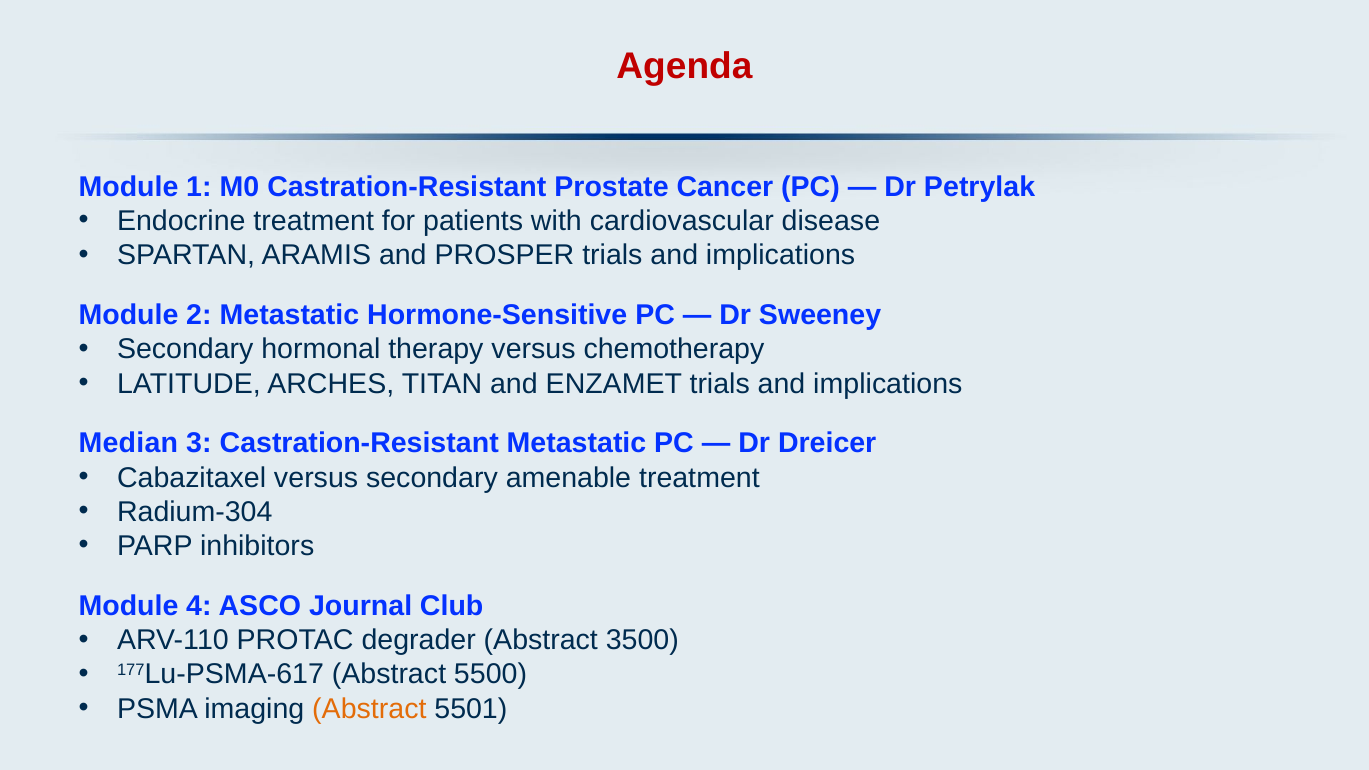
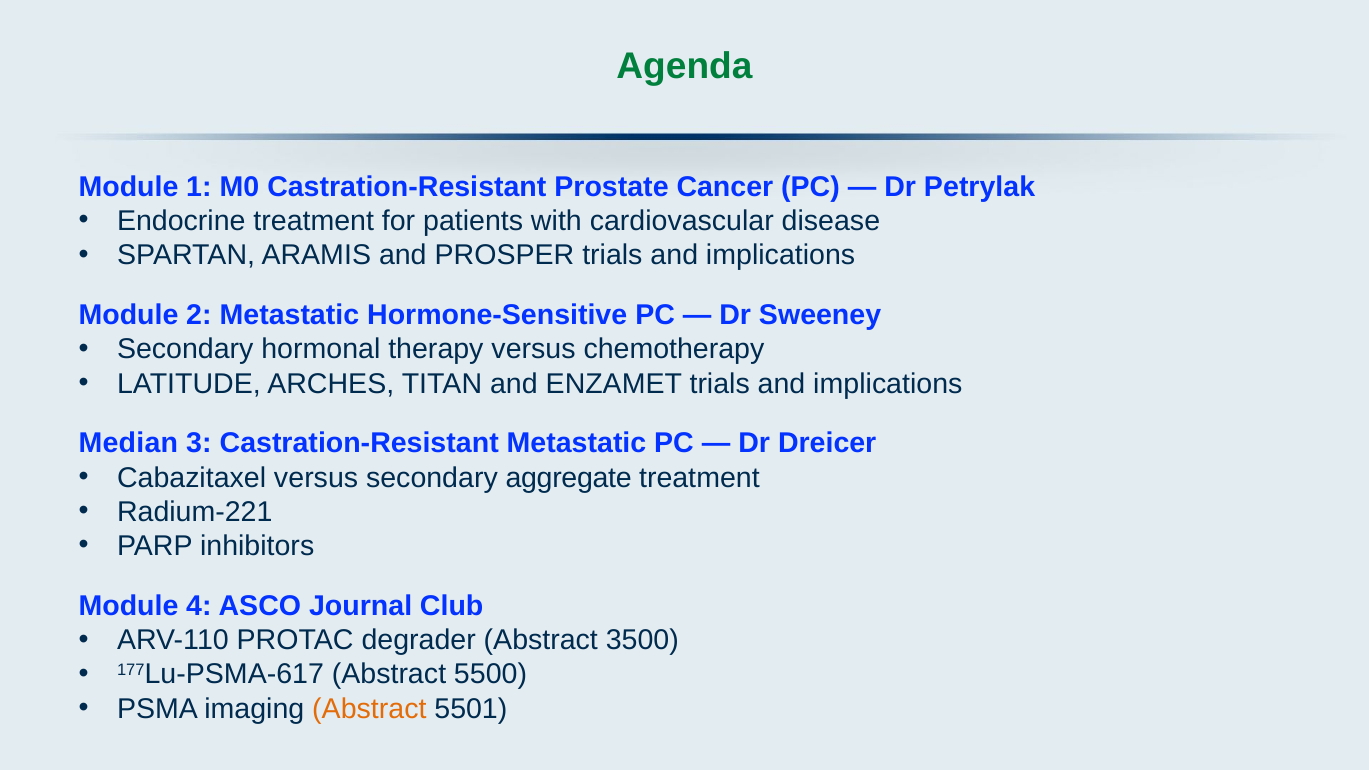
Agenda colour: red -> green (684, 67)
amenable: amenable -> aggregate (569, 478)
Radium-304: Radium-304 -> Radium-221 (195, 512)
